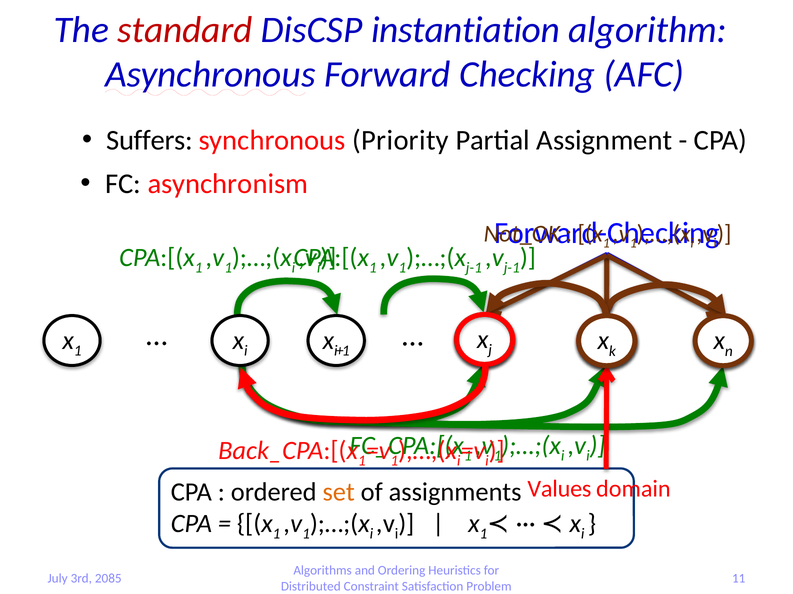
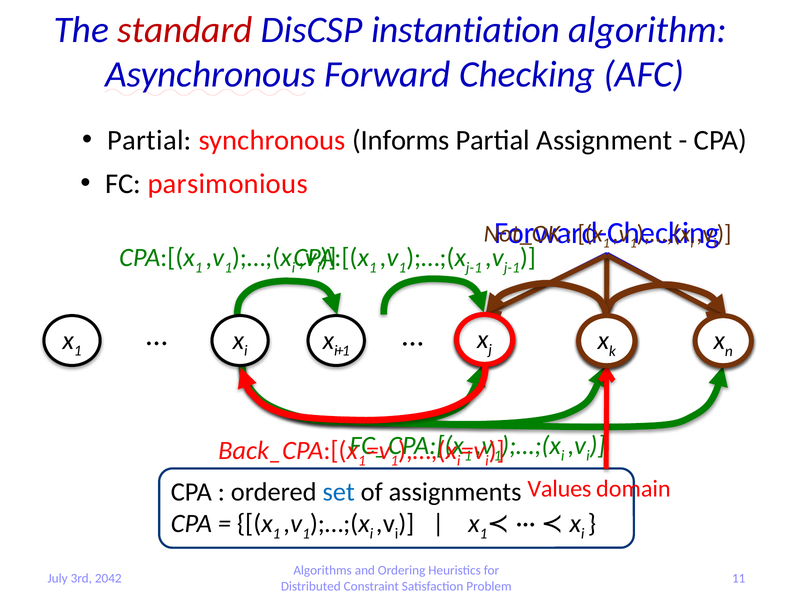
Suffers: Suffers -> Partial (149, 140)
Priority: Priority -> Informs (401, 140)
asynchronism: asynchronism -> parsimonious (228, 184)
set colour: orange -> blue (339, 493)
2085: 2085 -> 2042 (108, 579)
